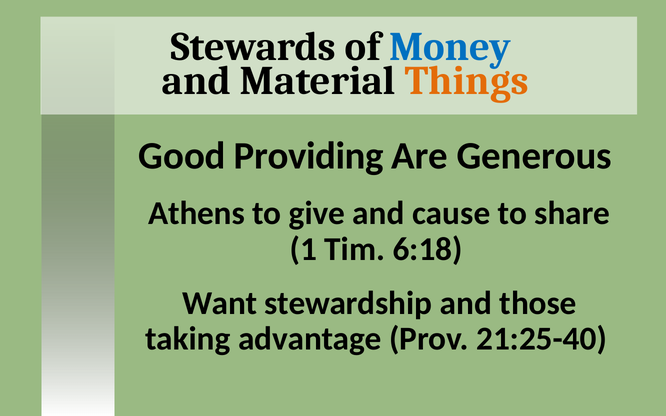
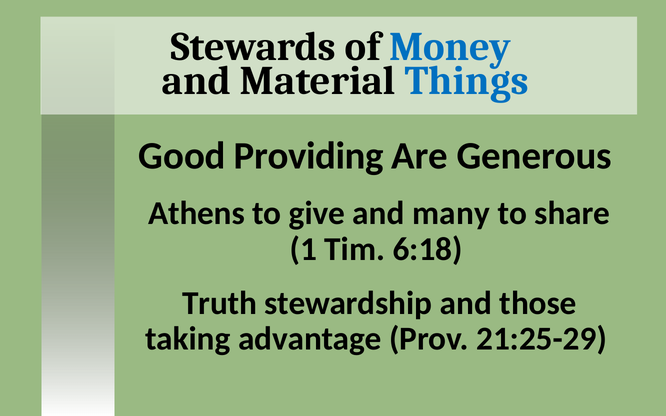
Things colour: orange -> blue (467, 81)
cause: cause -> many (451, 213)
Want: Want -> Truth (220, 303)
21:25-40: 21:25-40 -> 21:25-29 (542, 339)
